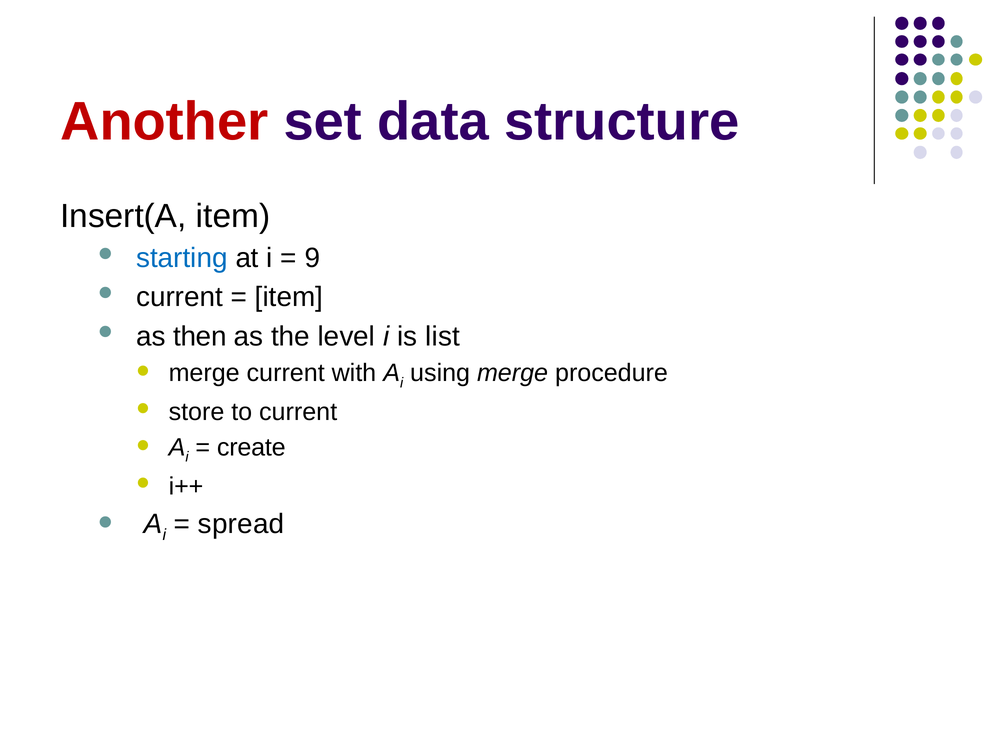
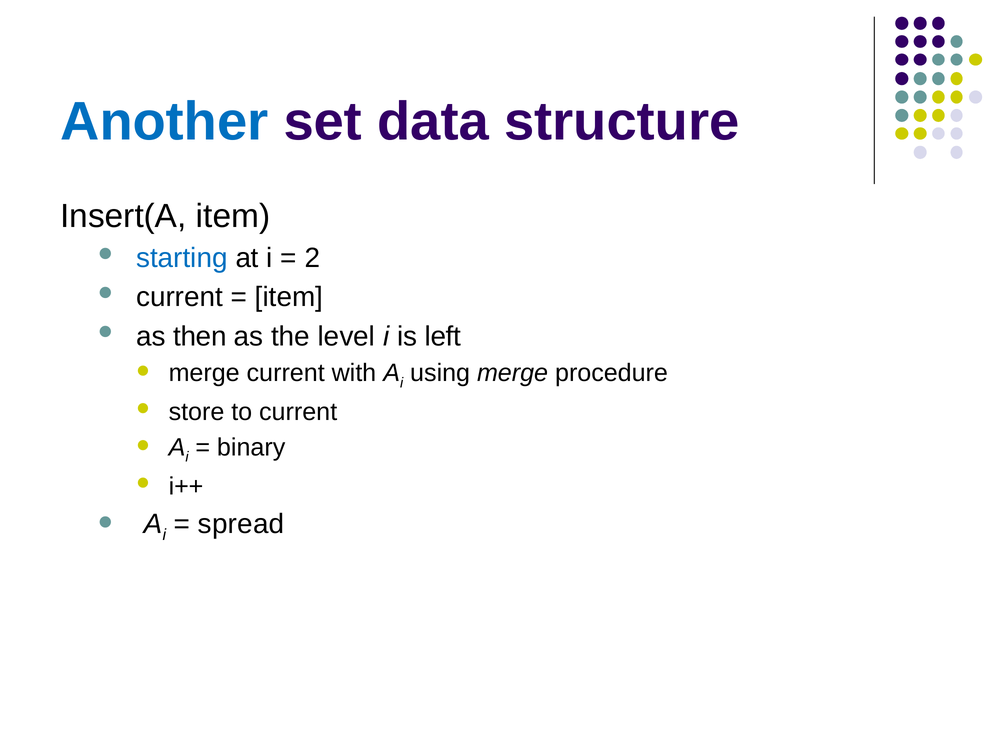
Another colour: red -> blue (164, 122)
9: 9 -> 2 (312, 258)
list: list -> left (443, 336)
create: create -> binary (251, 447)
